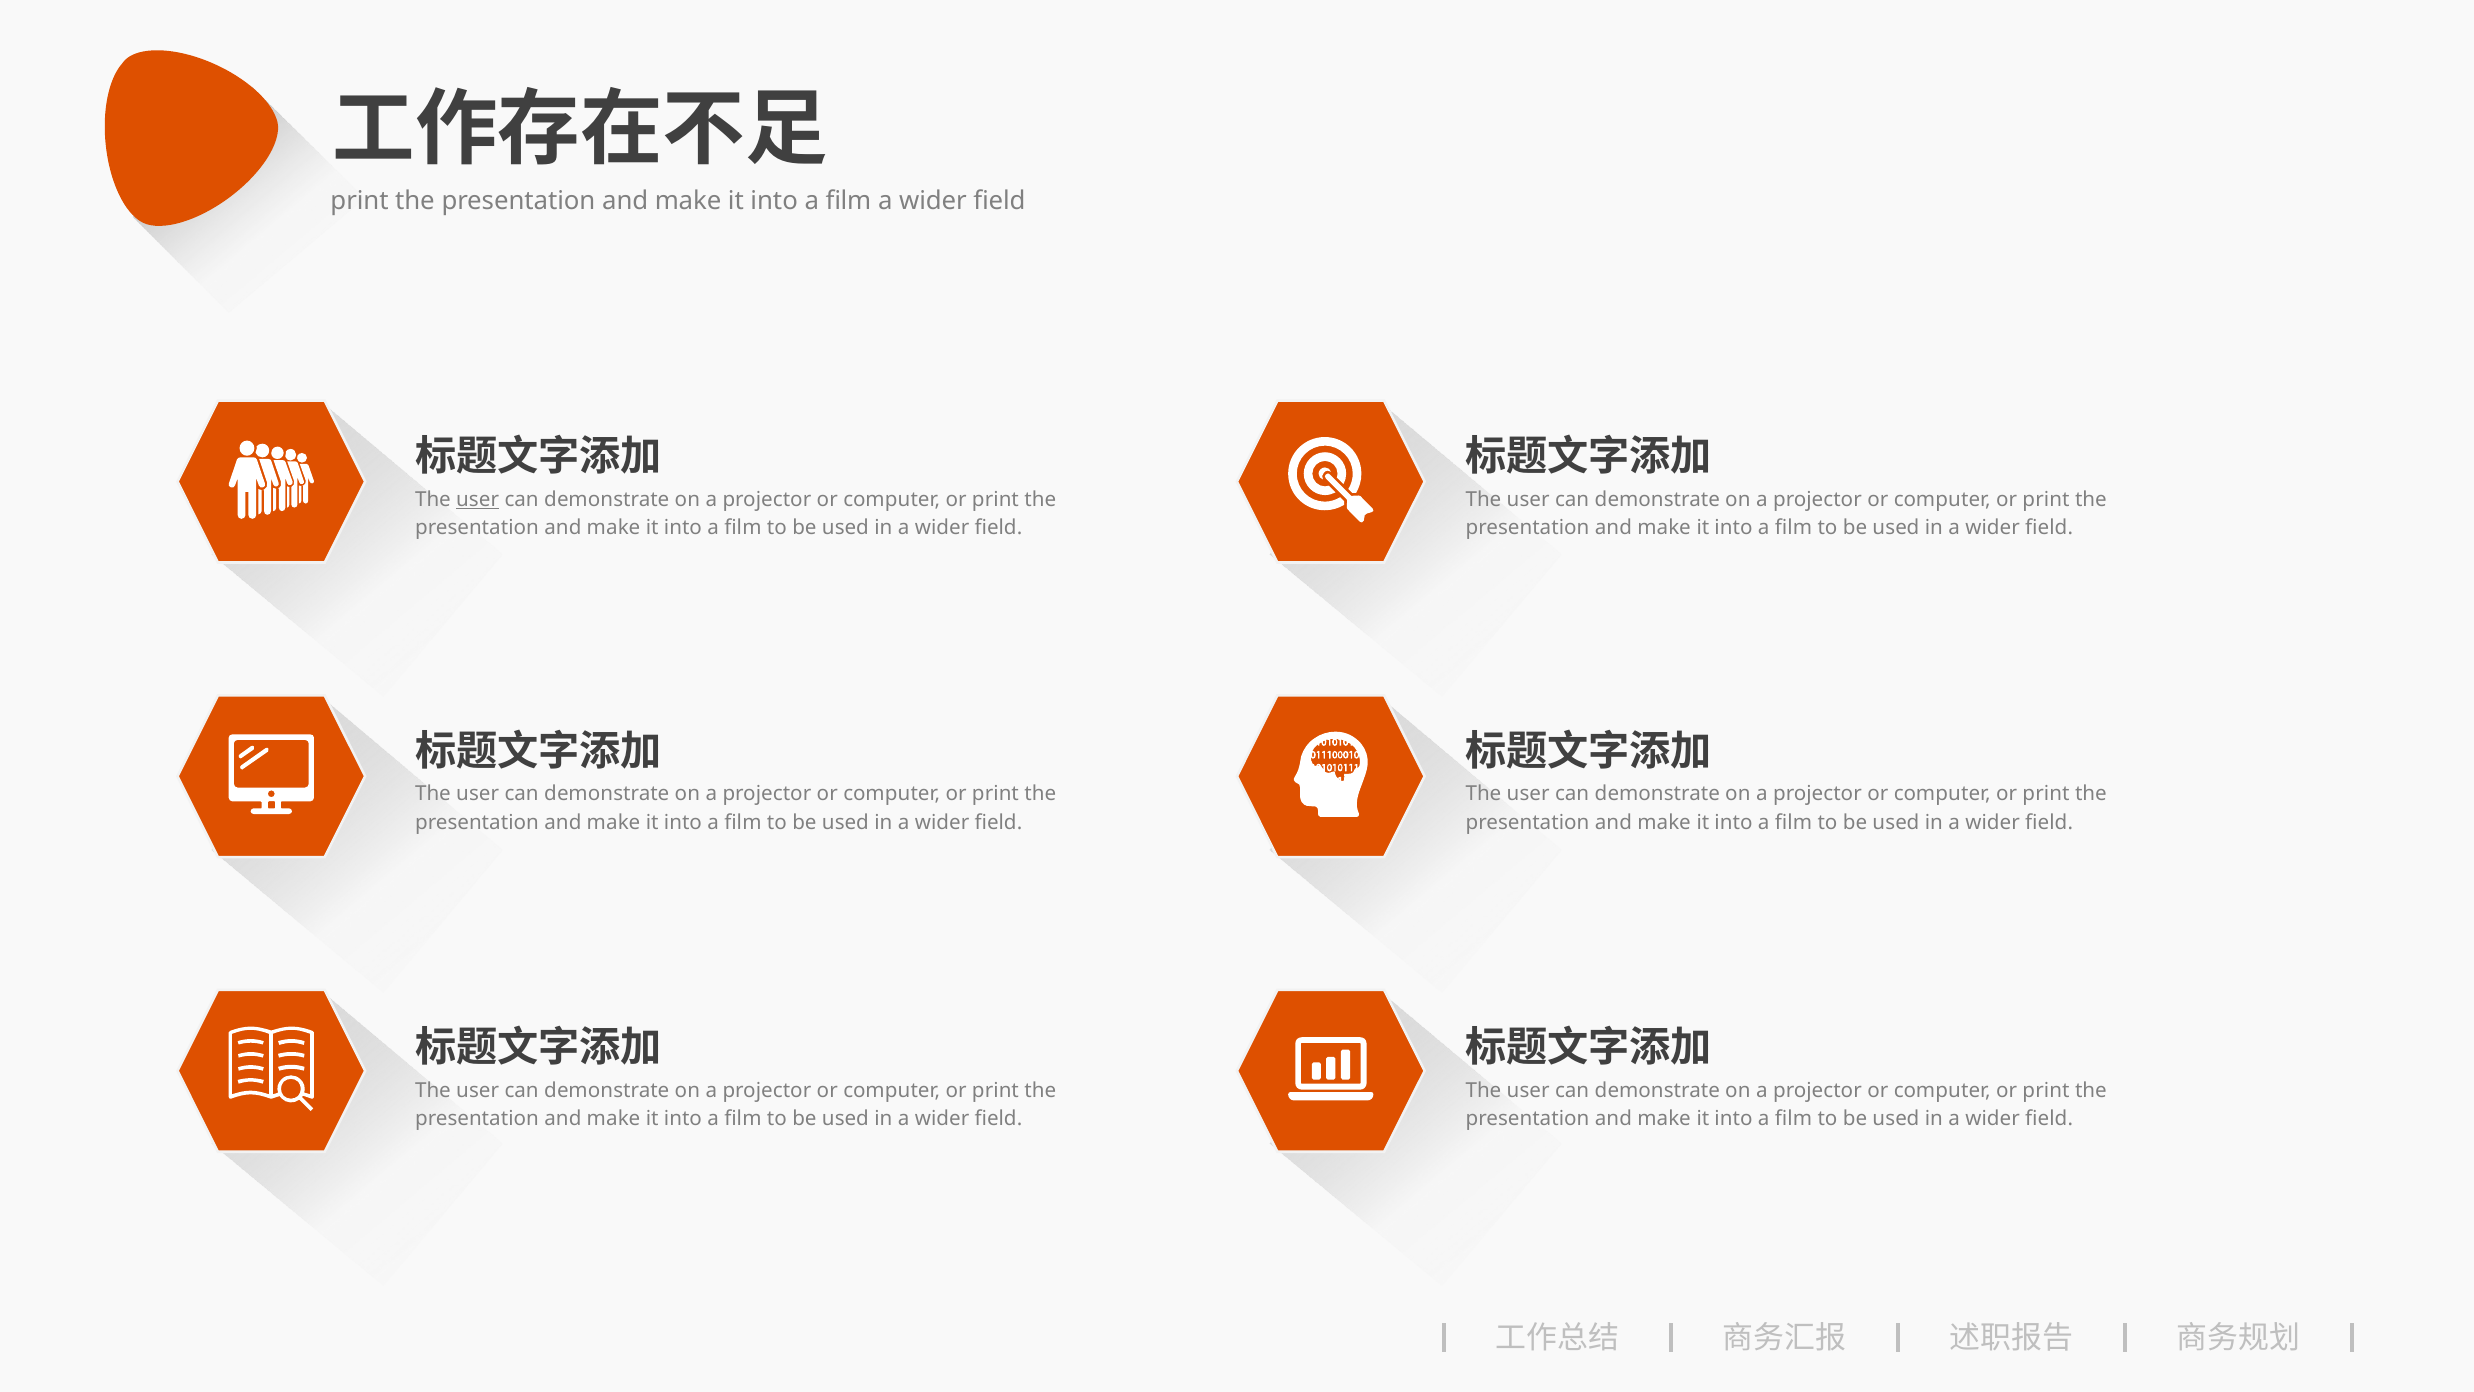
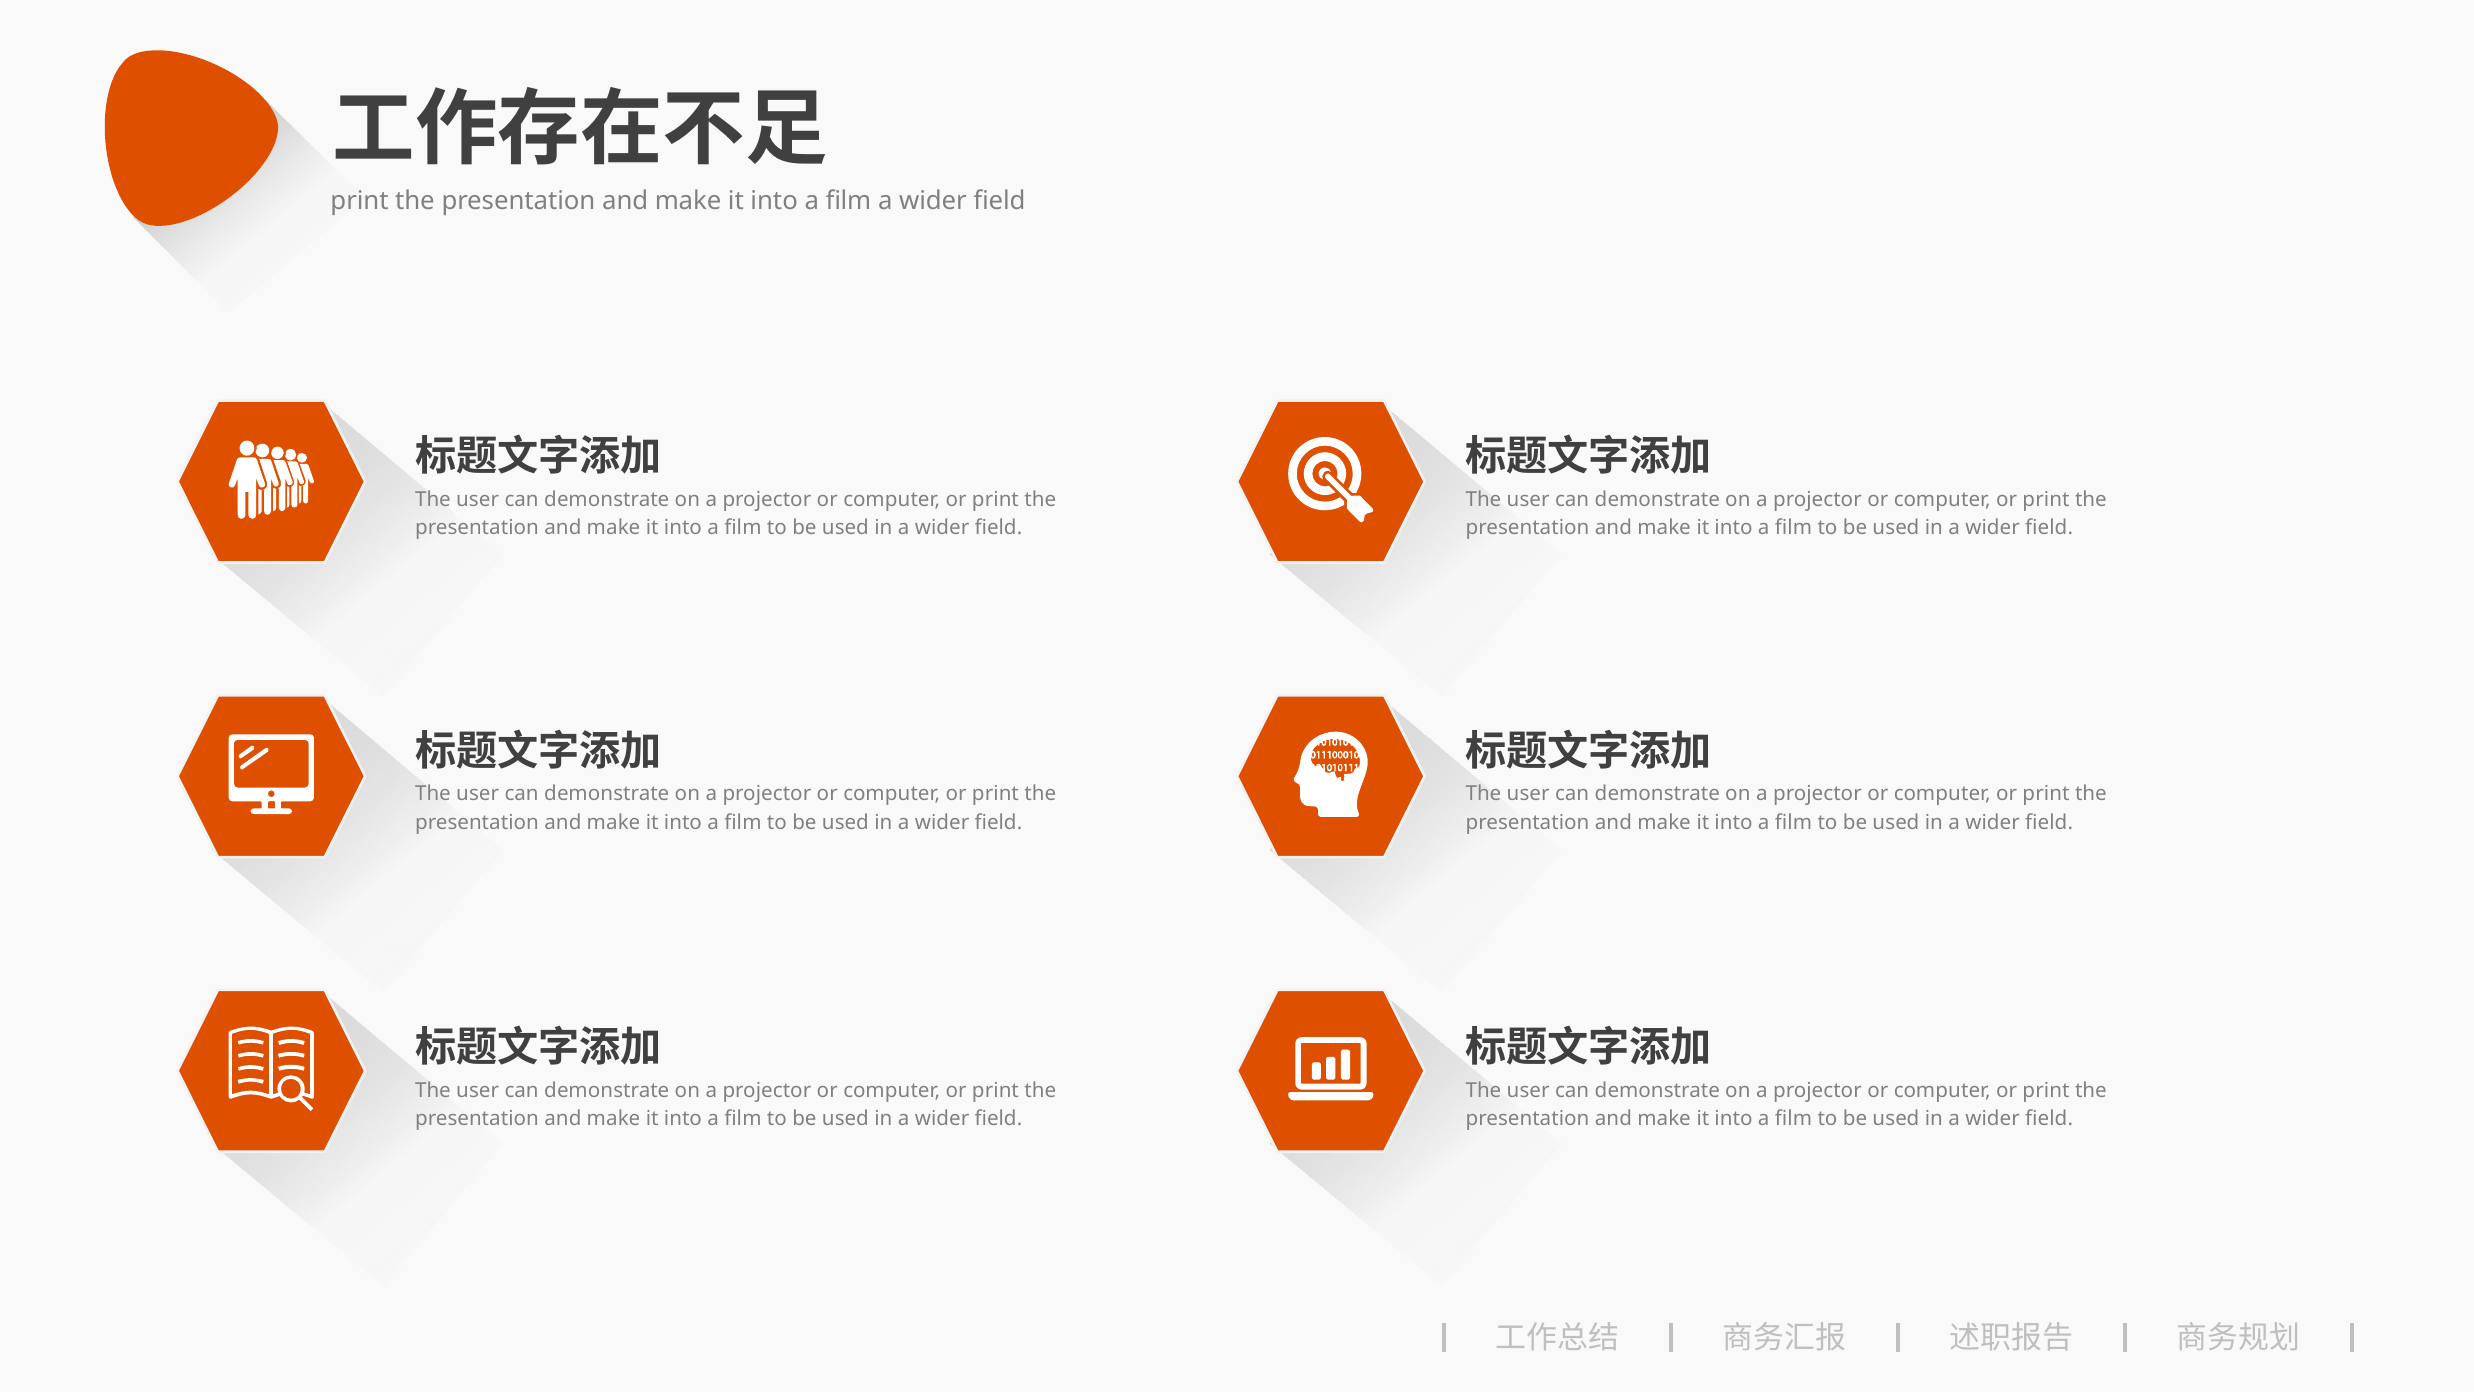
user underline: present -> none (478, 499)
